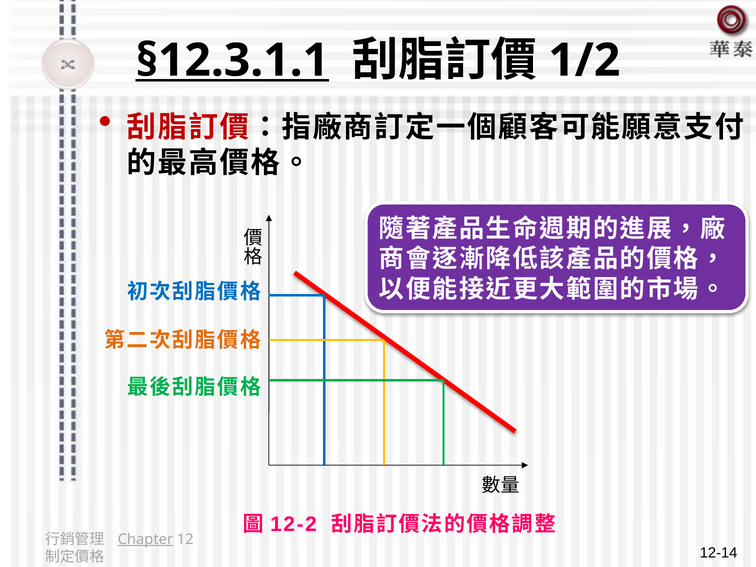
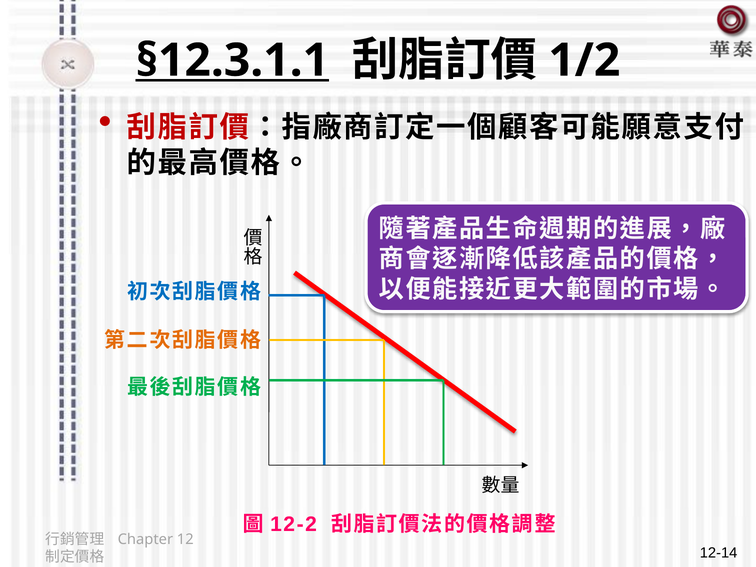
Chapter underline: present -> none (145, 539)
